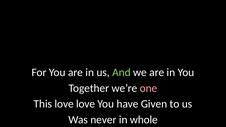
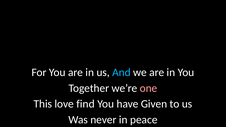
And colour: light green -> light blue (121, 72)
love love: love -> find (86, 104)
whole: whole -> peace (144, 120)
